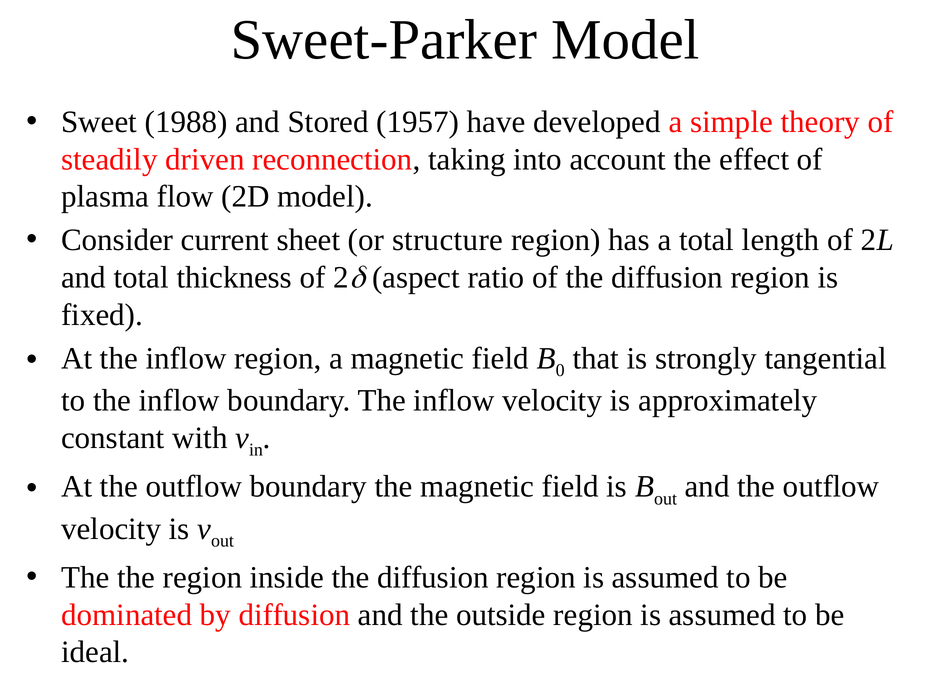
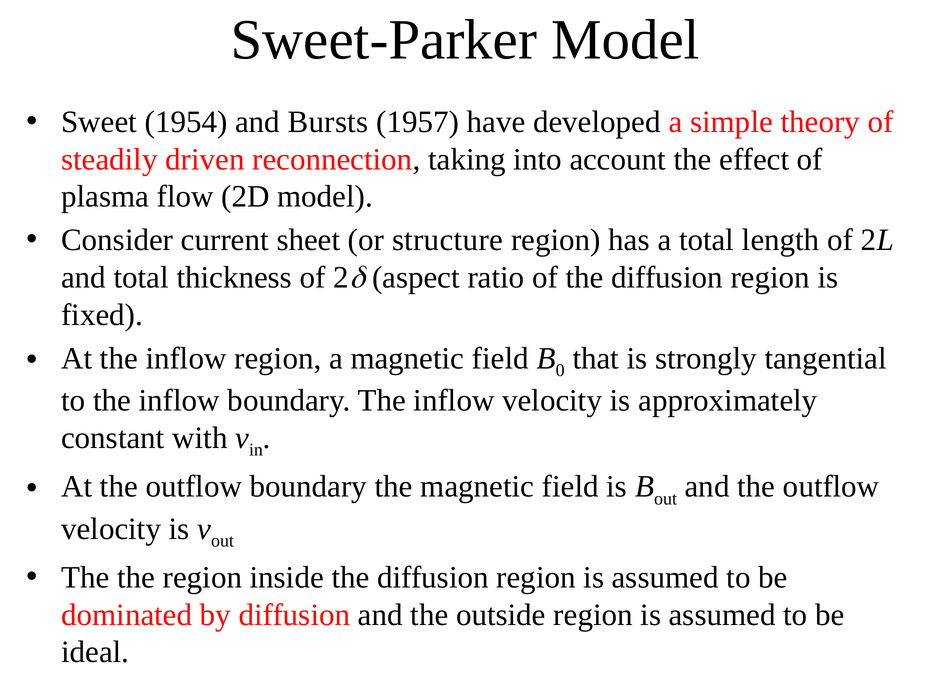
1988: 1988 -> 1954 (186, 122)
Stored: Stored -> Bursts (328, 122)
